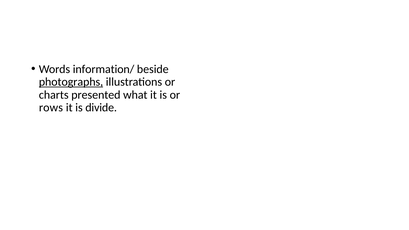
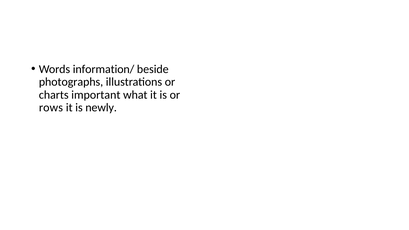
photographs underline: present -> none (71, 82)
presented: presented -> important (96, 95)
divide: divide -> newly (101, 108)
